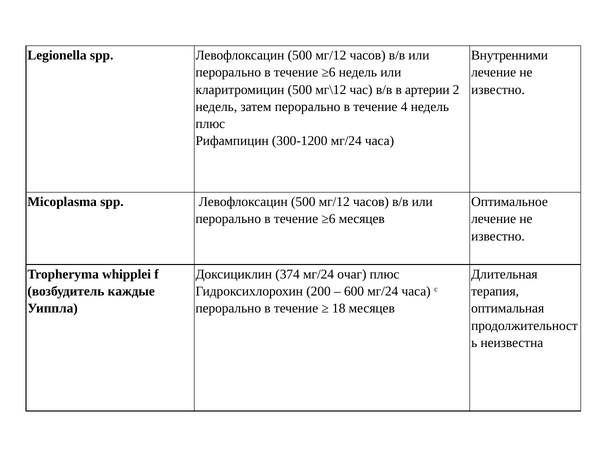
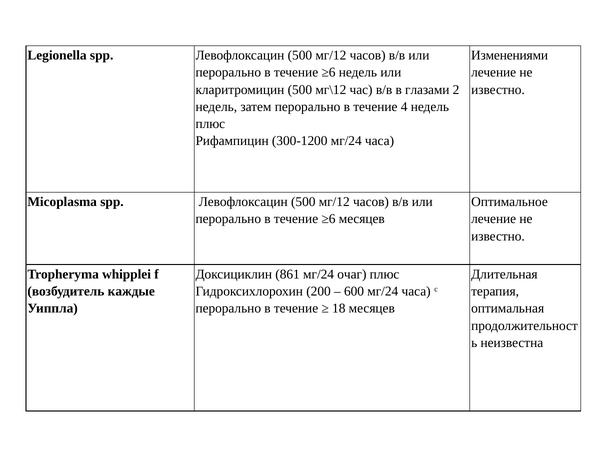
Внутренними: Внутренними -> Изменениями (510, 55)
артерии: артерии -> глазами (427, 90)
374: 374 -> 861 (288, 274)
